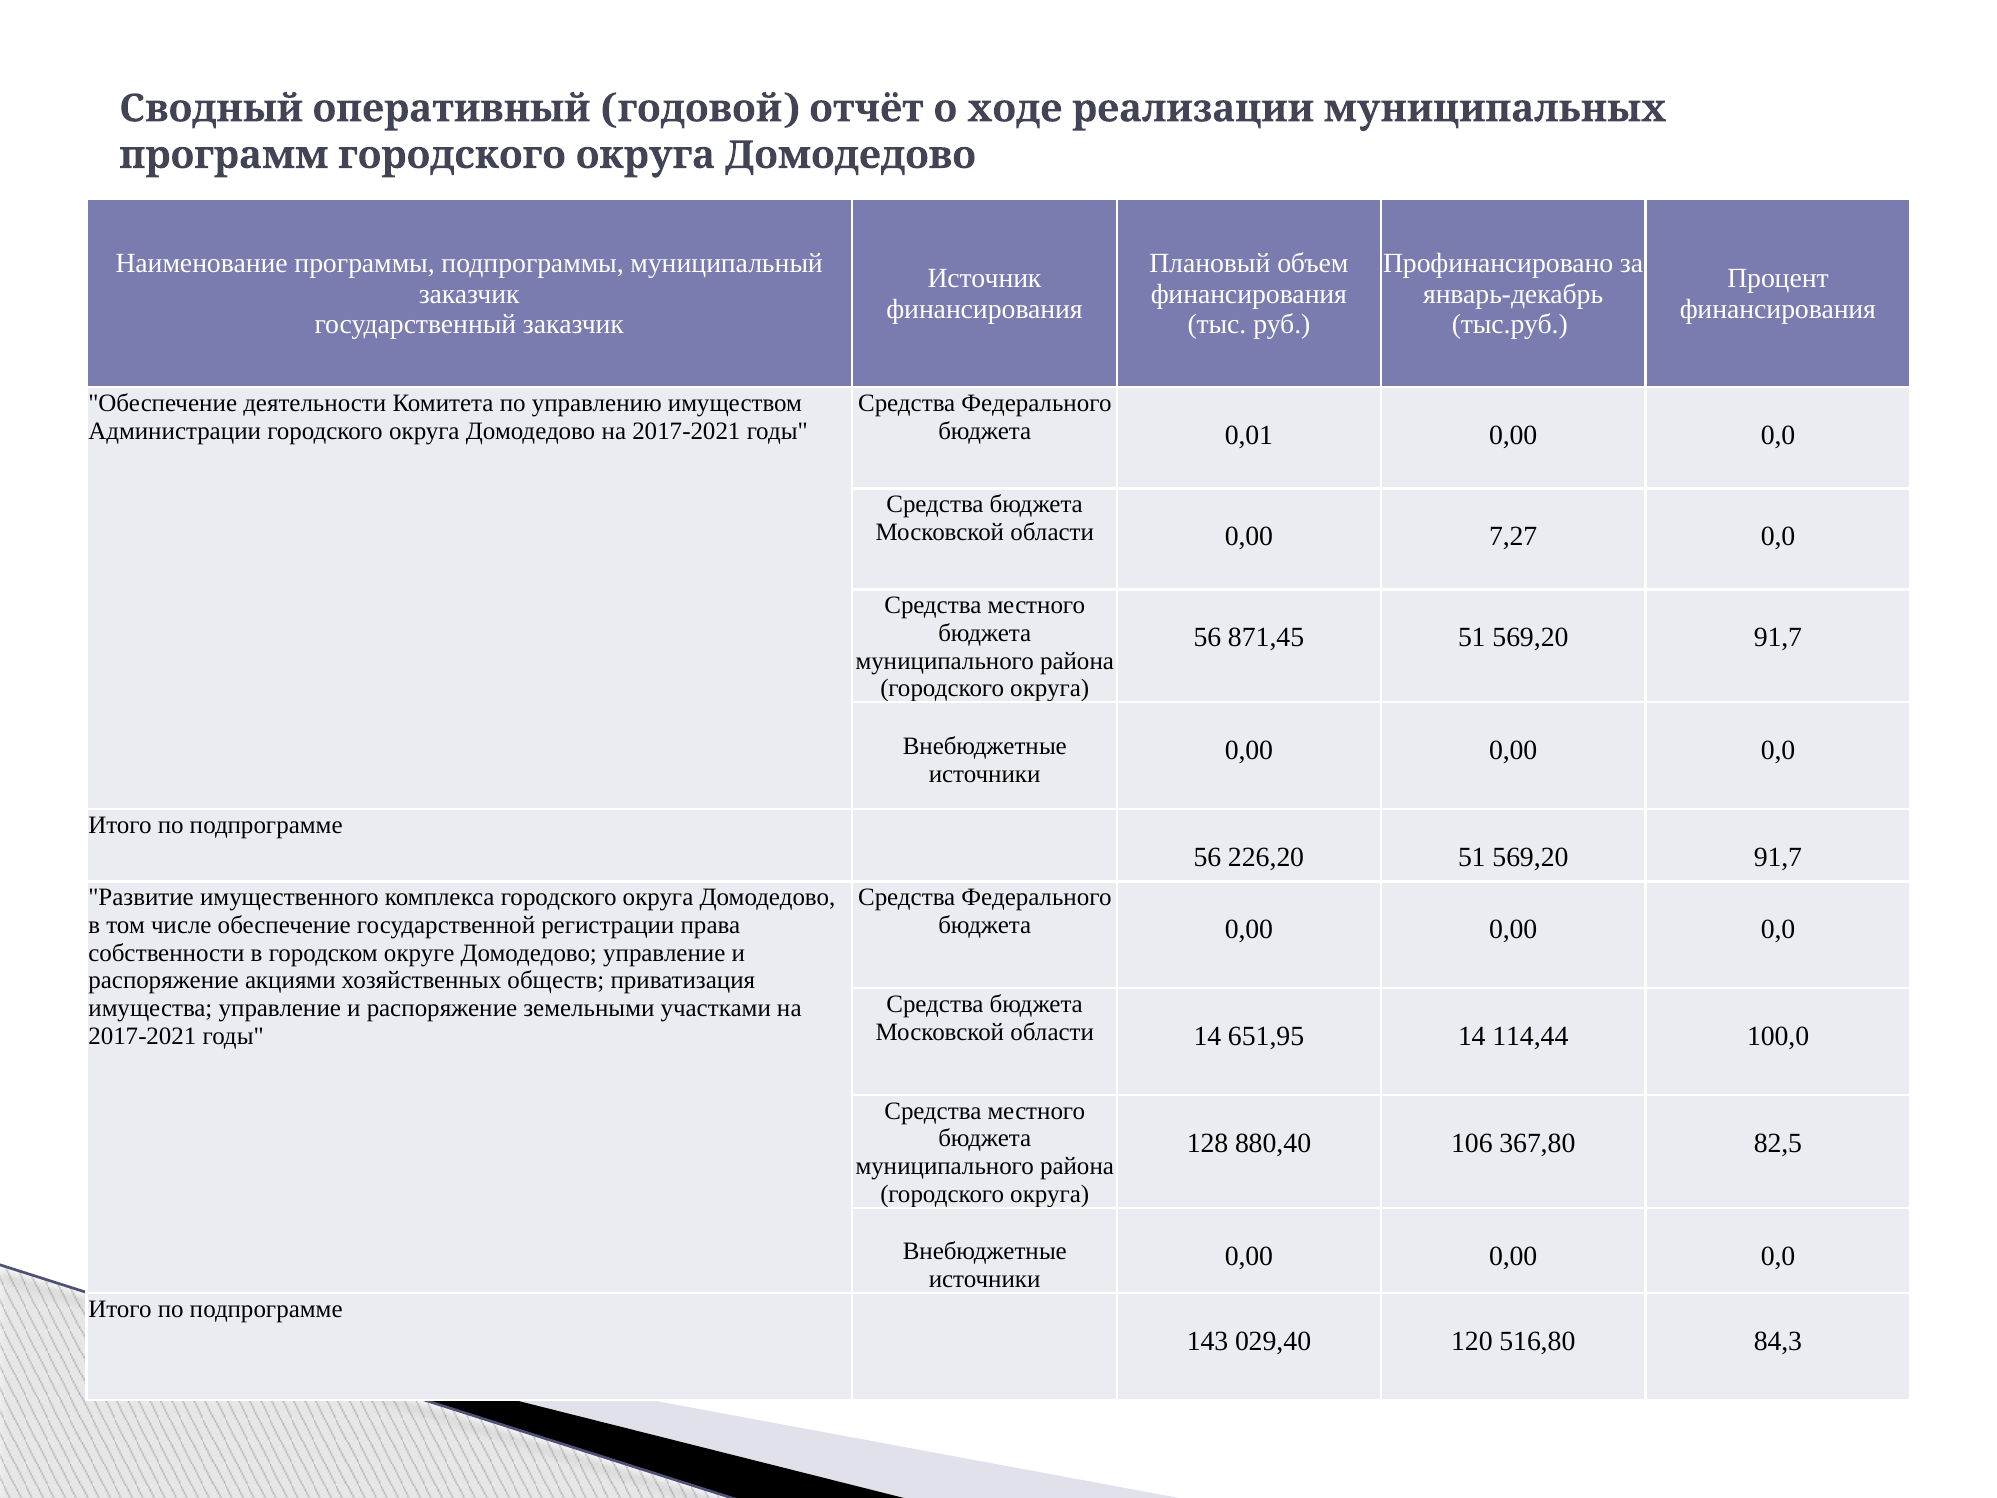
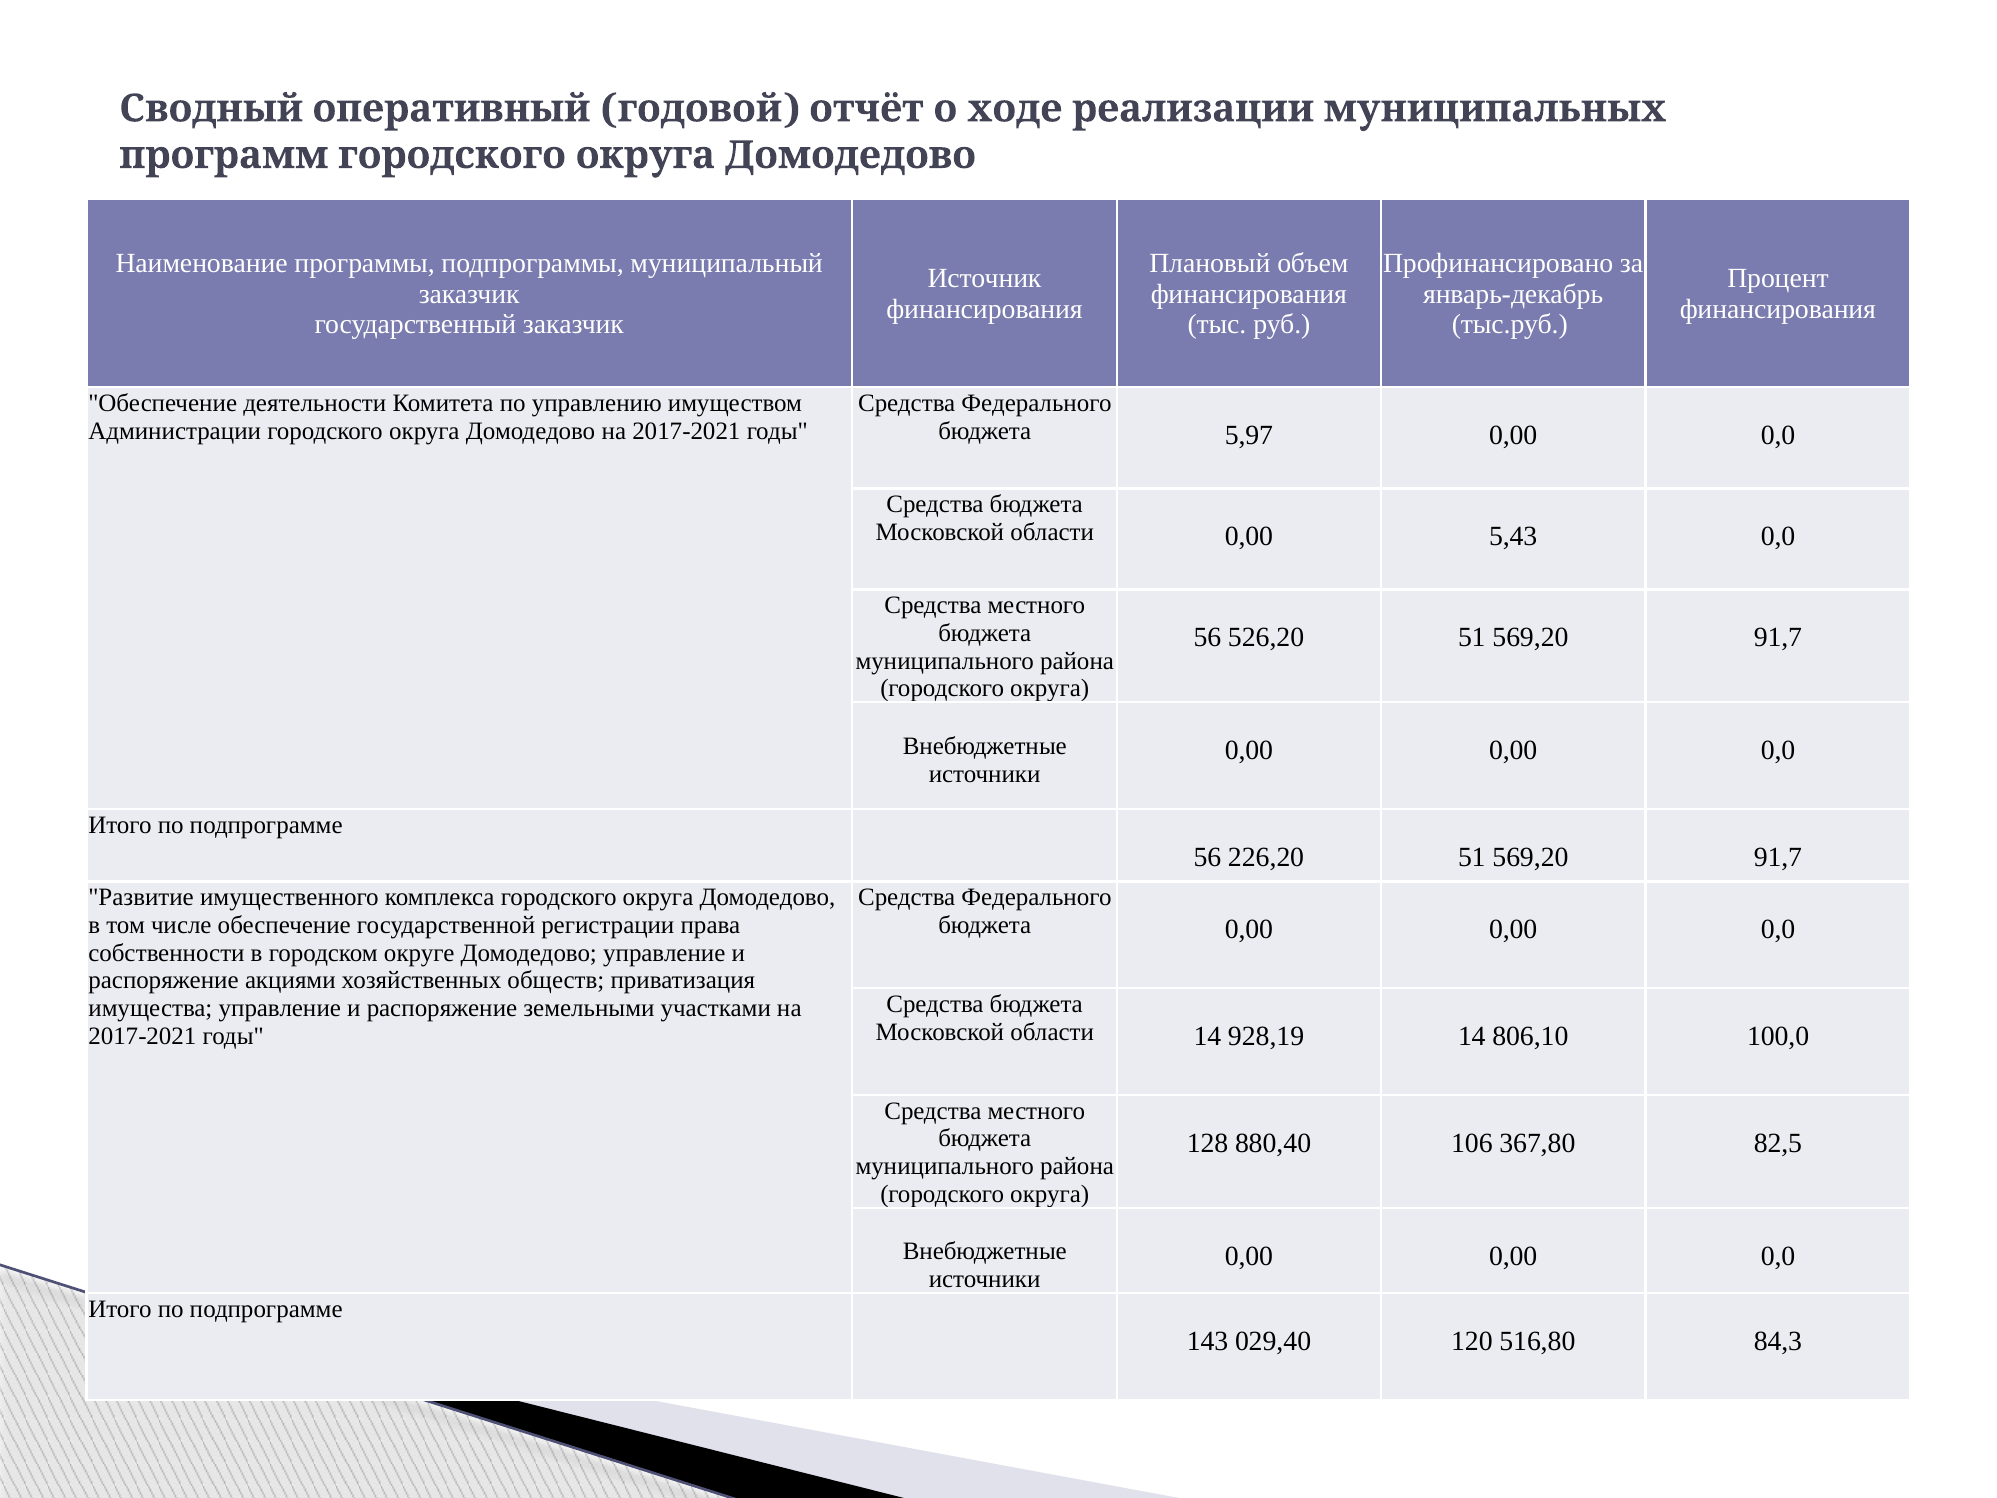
0,01: 0,01 -> 5,97 (1249, 435)
7,27: 7,27 -> 5,43 (1513, 536)
871,45: 871,45 -> 526,20 (1266, 637)
651,95: 651,95 -> 928,19 (1266, 1036)
114,44: 114,44 -> 806,10 (1530, 1036)
